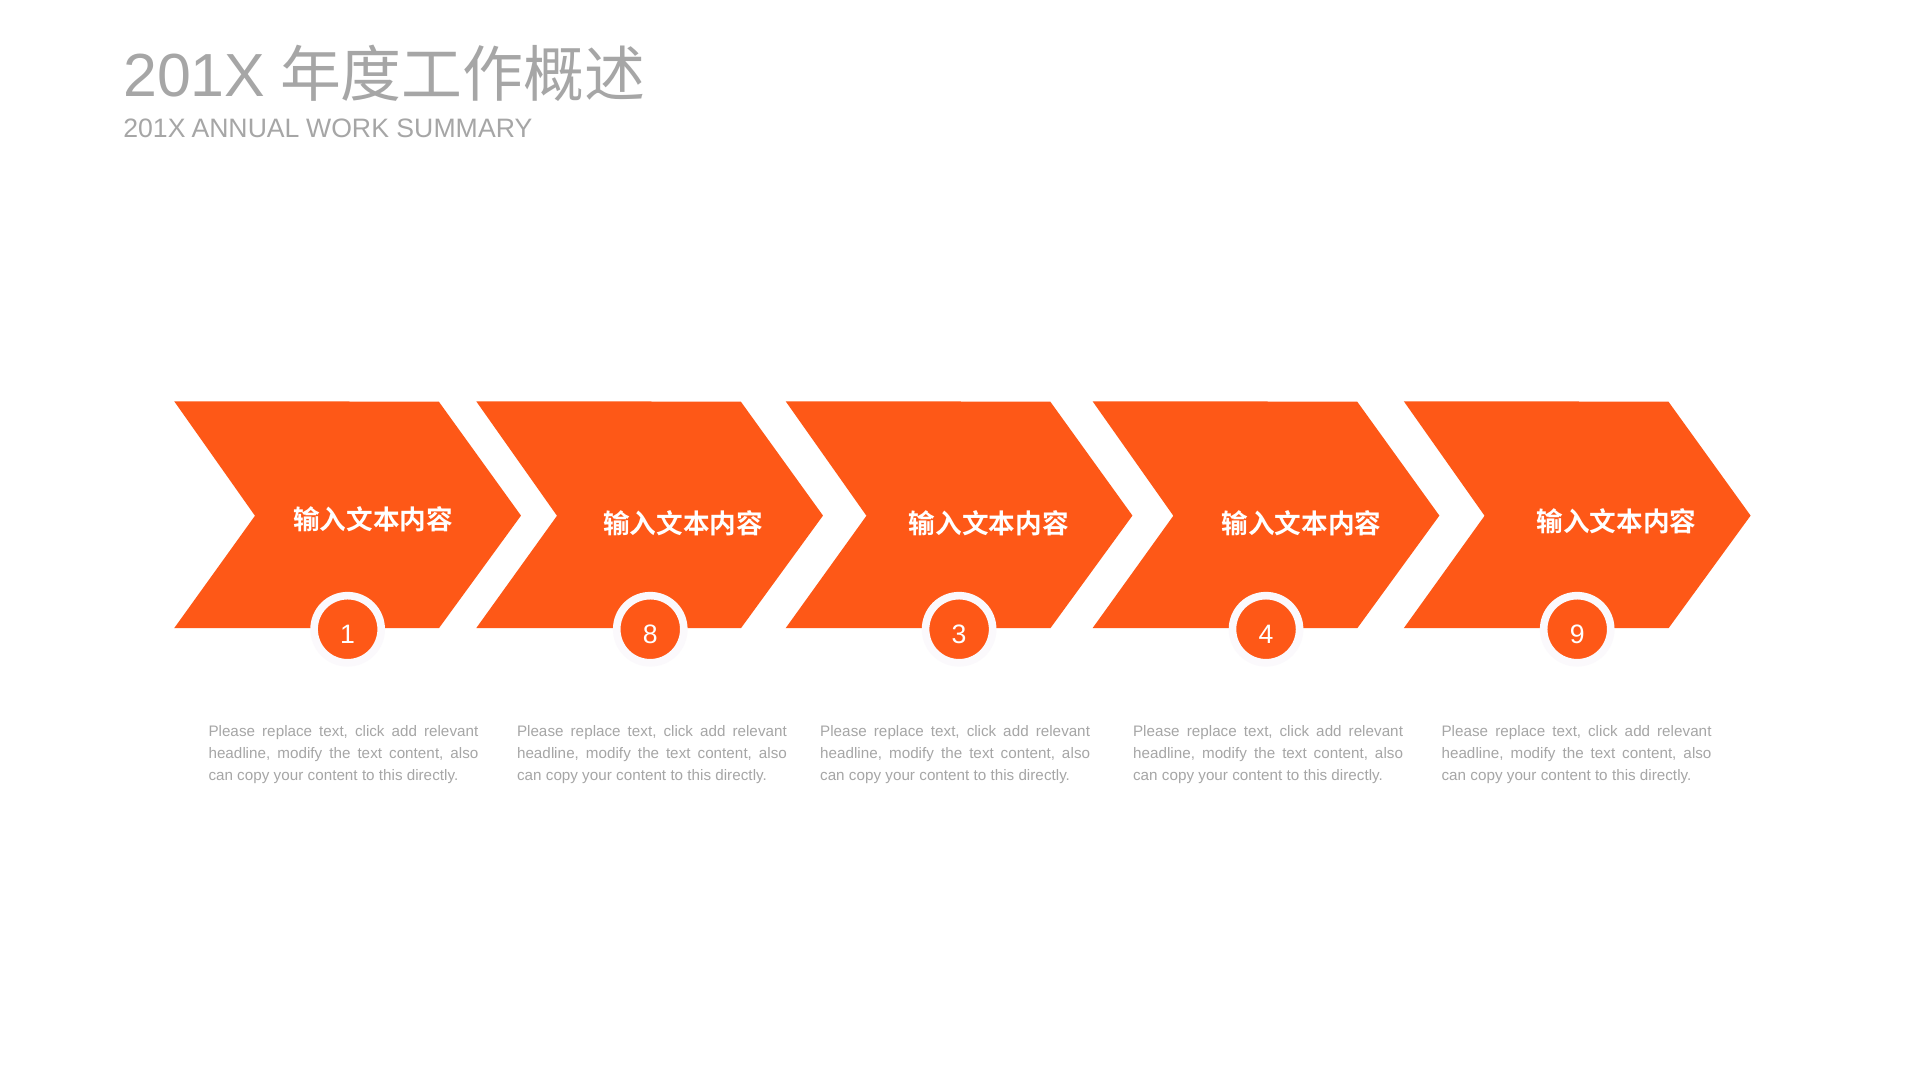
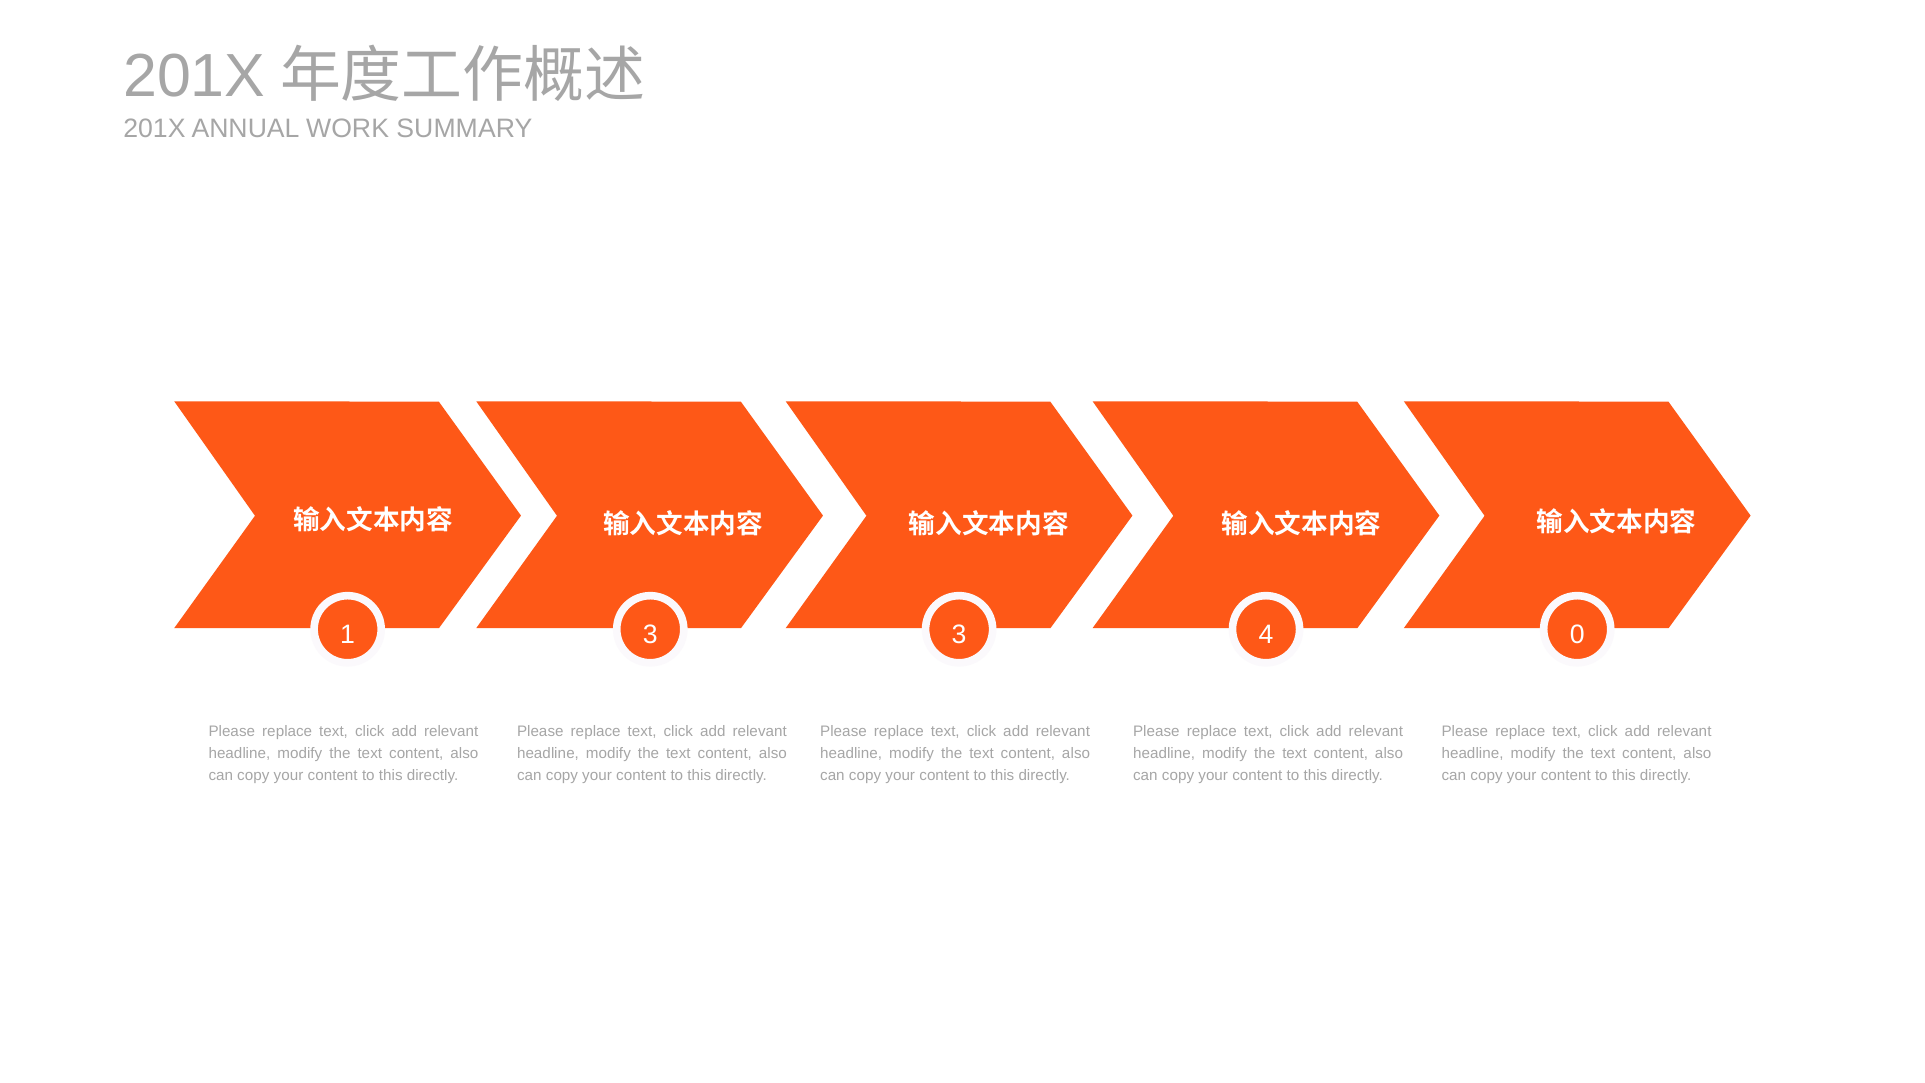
1 8: 8 -> 3 (650, 634)
9: 9 -> 0 (1577, 634)
